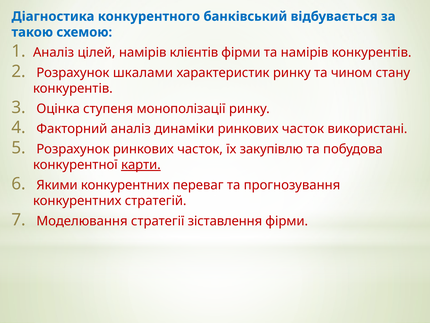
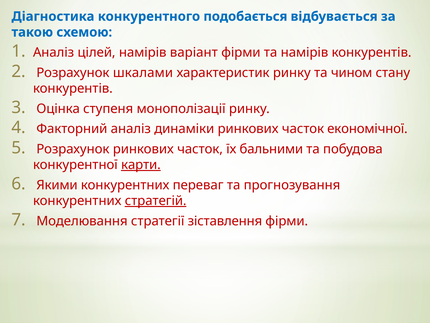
банківський: банківський -> подобається (245, 16)
клієнтів: клієнтів -> варіант (194, 52)
використані: використані -> економічної (367, 129)
закупівлю: закупівлю -> бальними (271, 149)
стратегій underline: none -> present (156, 201)
